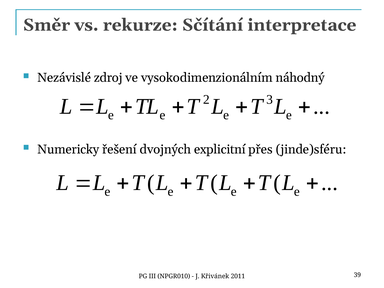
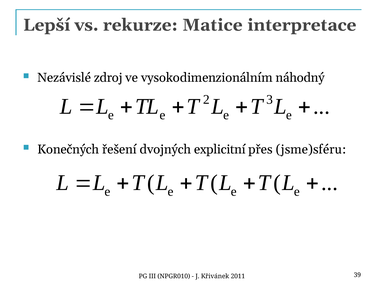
Směr: Směr -> Lepší (47, 25)
Sčítání: Sčítání -> Matice (213, 25)
Numericky: Numericky -> Konečných (68, 149)
jinde)sféru: jinde)sféru -> jsme)sféru (311, 149)
